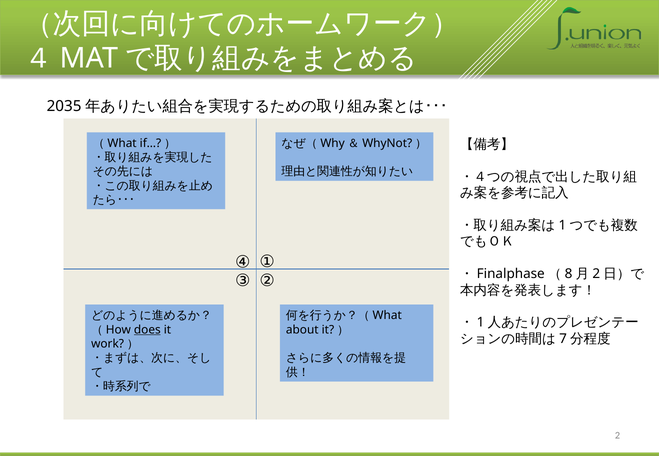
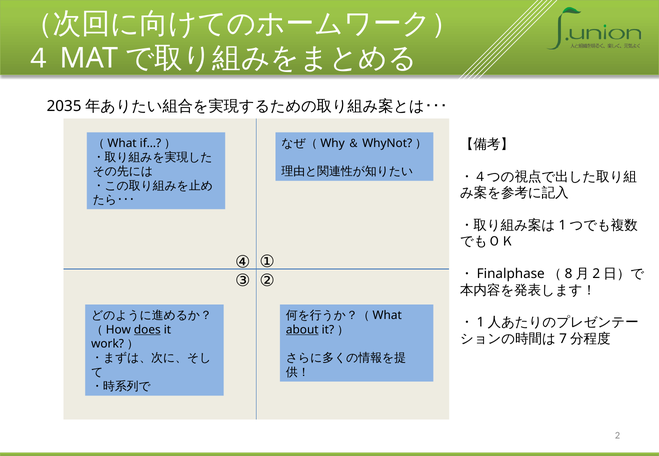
about underline: none -> present (302, 330)
